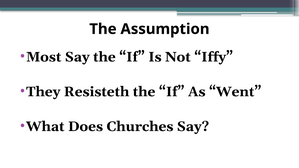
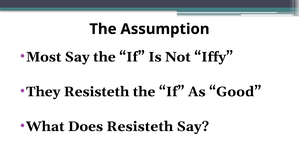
Went: Went -> Good (235, 92)
Does Churches: Churches -> Resisteth (140, 127)
